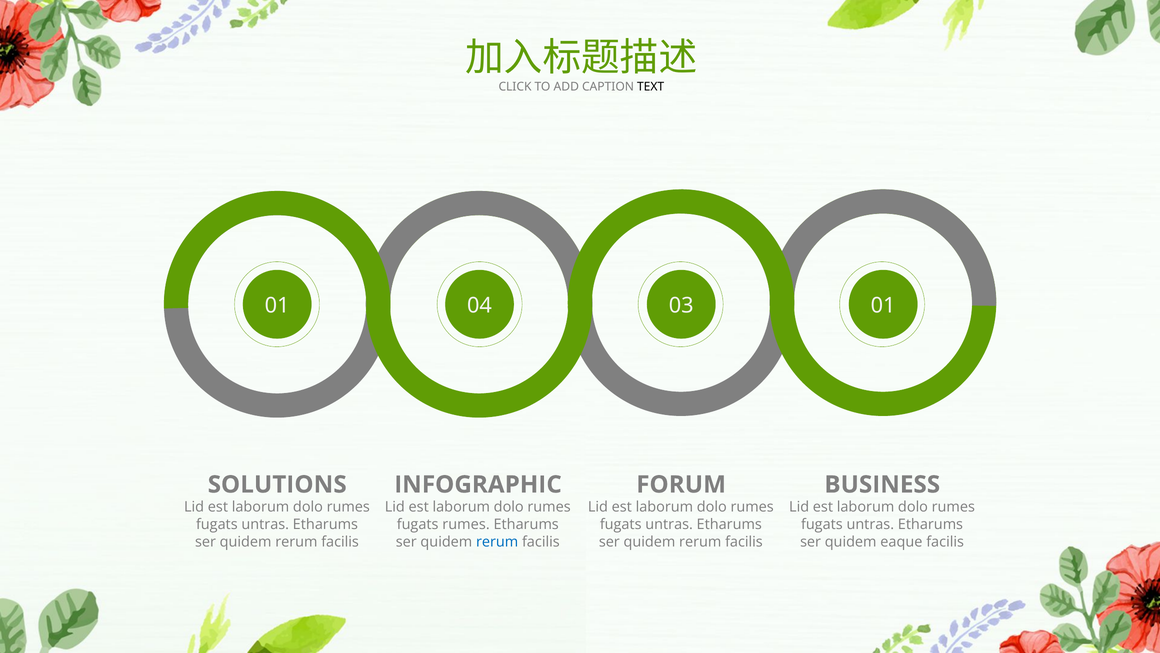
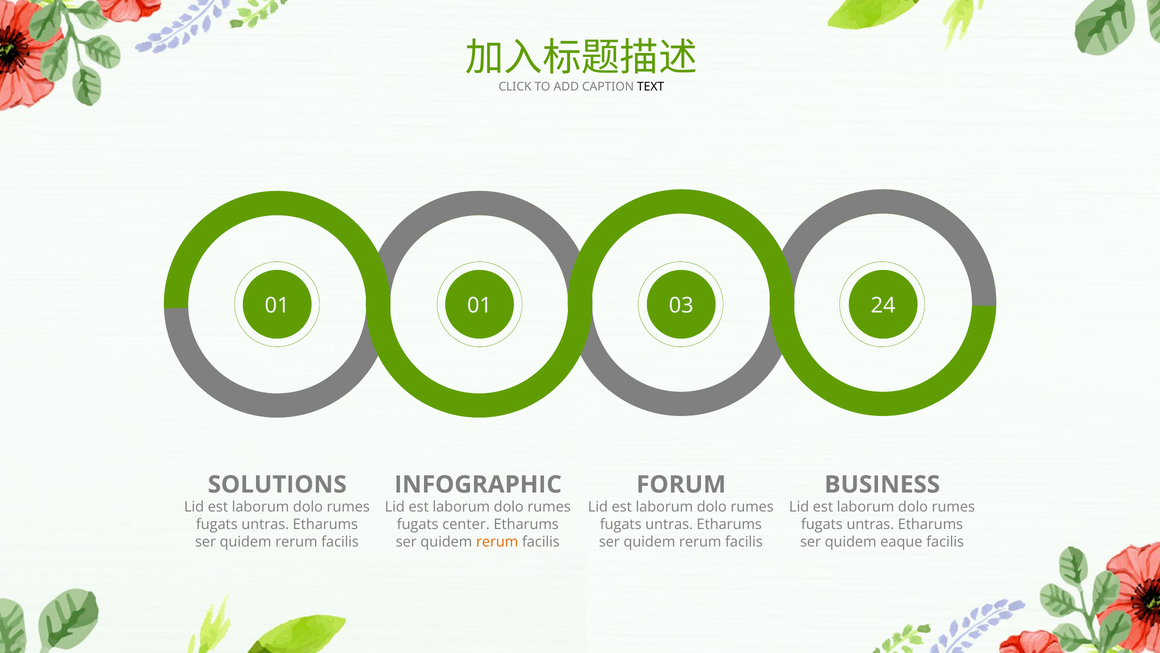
01 04: 04 -> 01 (480, 306)
03 01: 01 -> 24 (883, 306)
fugats rumes: rumes -> center (466, 524)
rerum colour: blue -> orange (497, 542)
